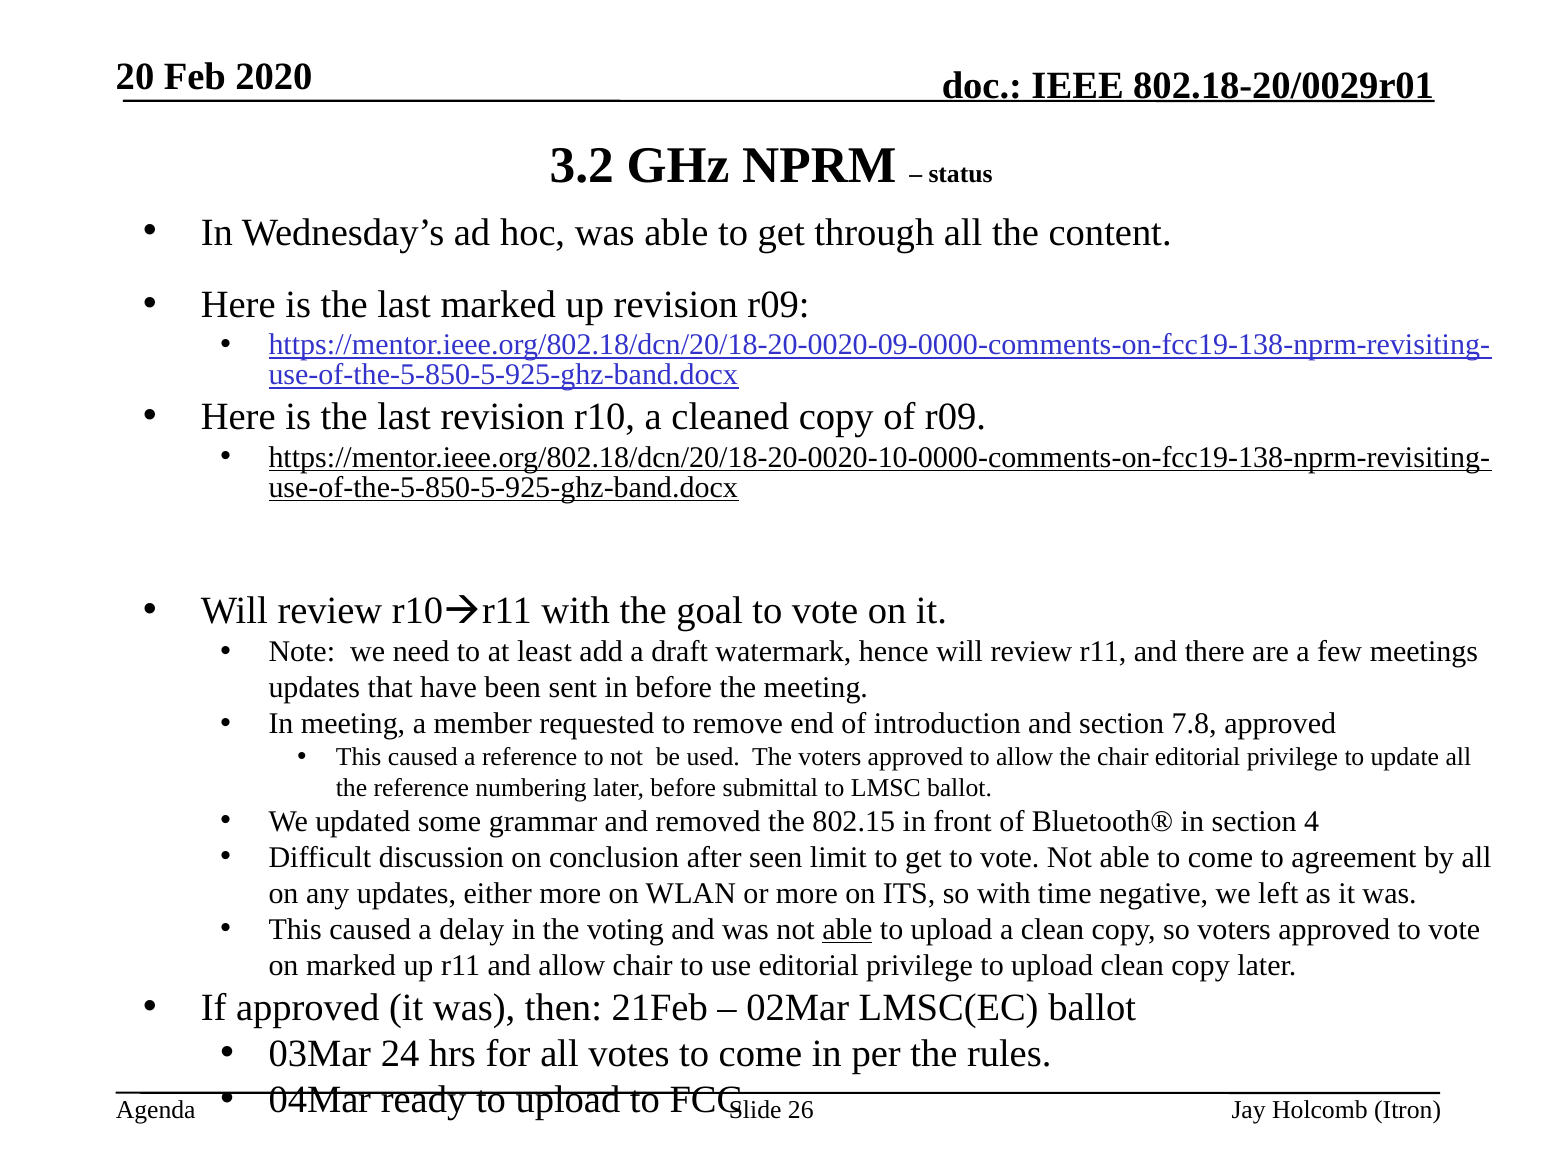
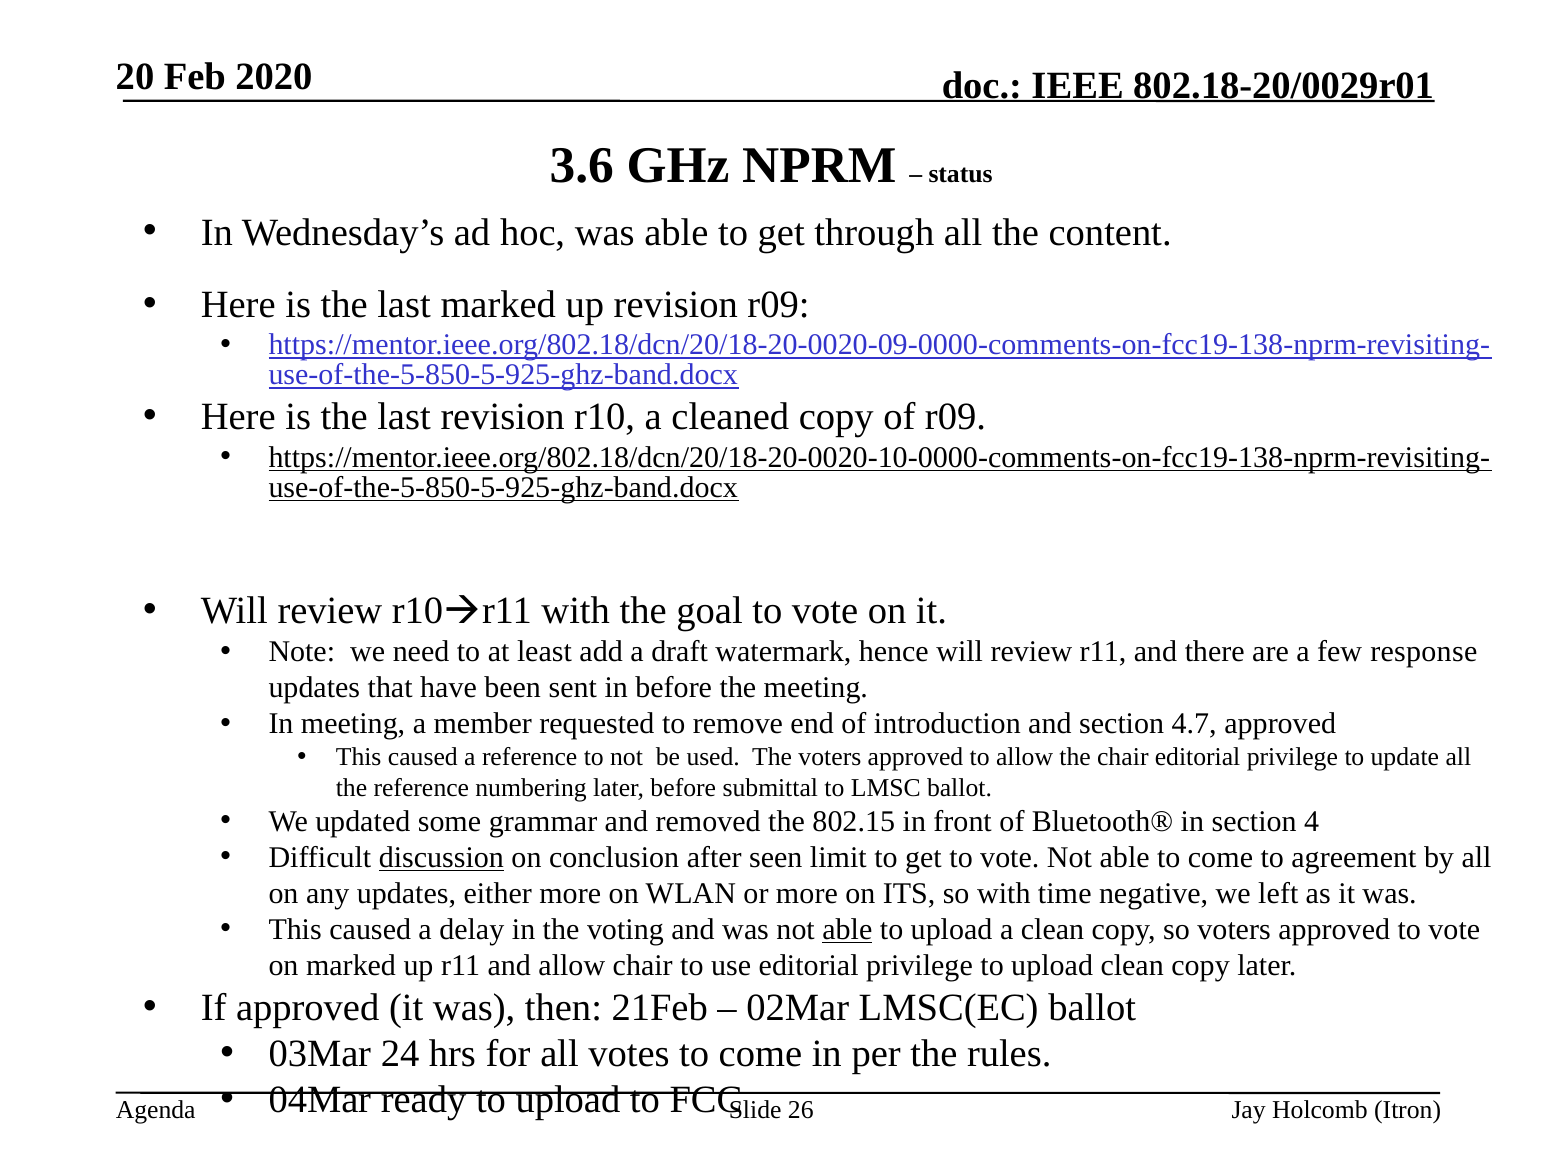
3.2: 3.2 -> 3.6 (582, 166)
meetings: meetings -> response (1424, 652)
7.8: 7.8 -> 4.7 (1194, 724)
discussion underline: none -> present (441, 858)
